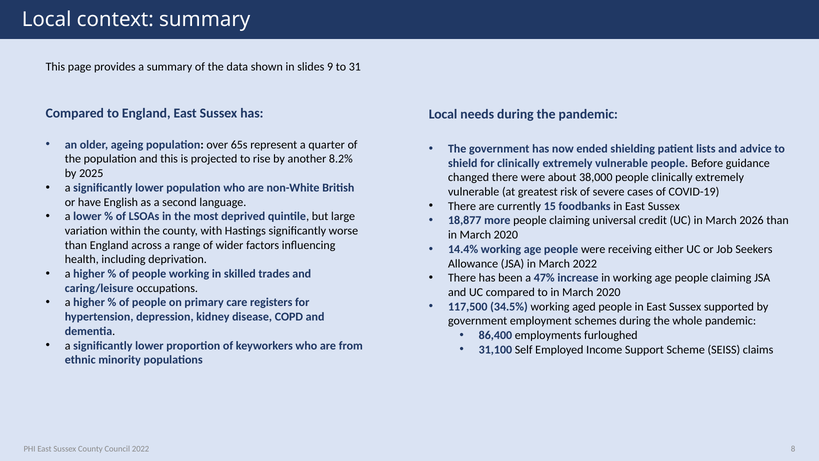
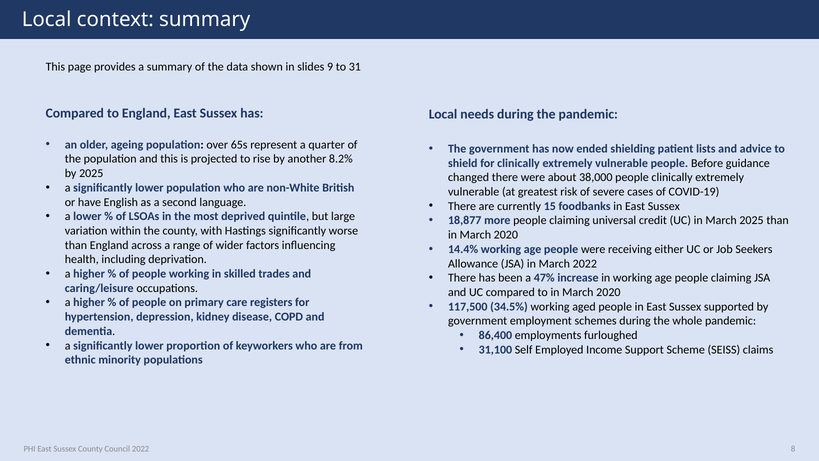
March 2026: 2026 -> 2025 (752, 220)
